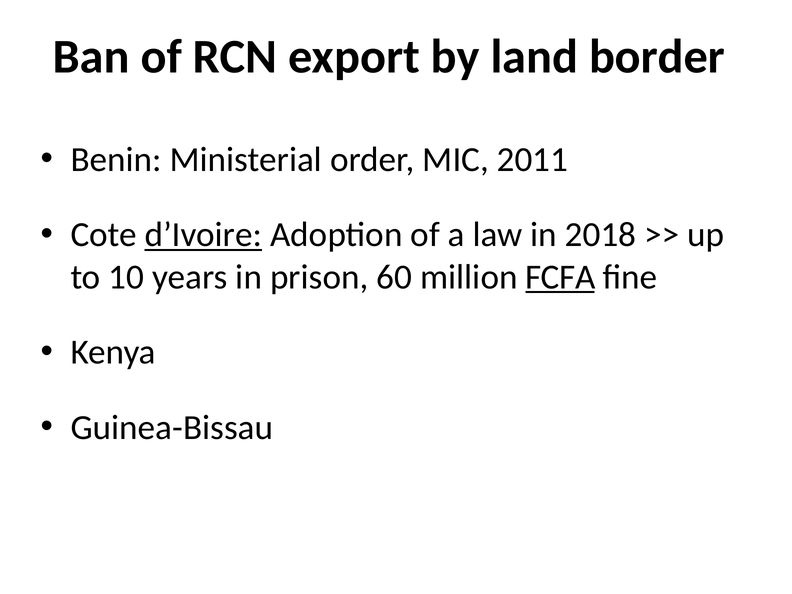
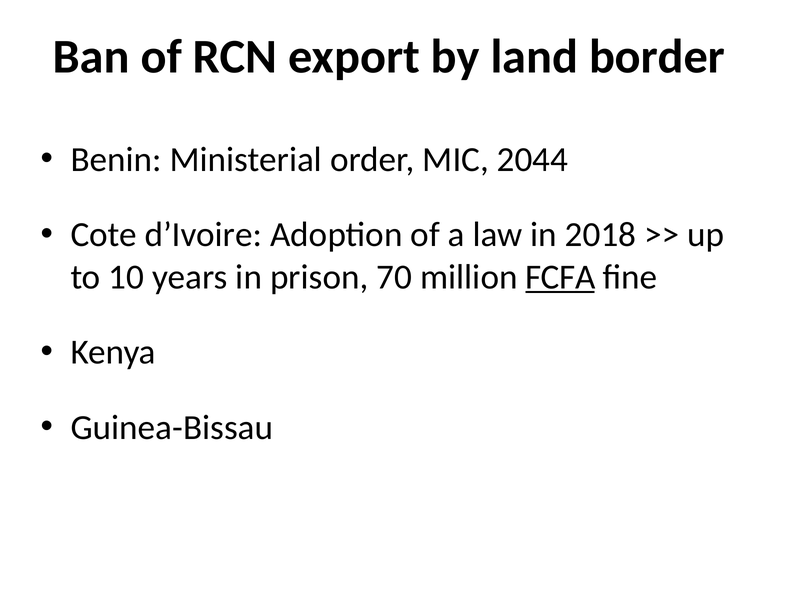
2011: 2011 -> 2044 (532, 160)
d’Ivoire underline: present -> none (203, 235)
60: 60 -> 70 (394, 277)
